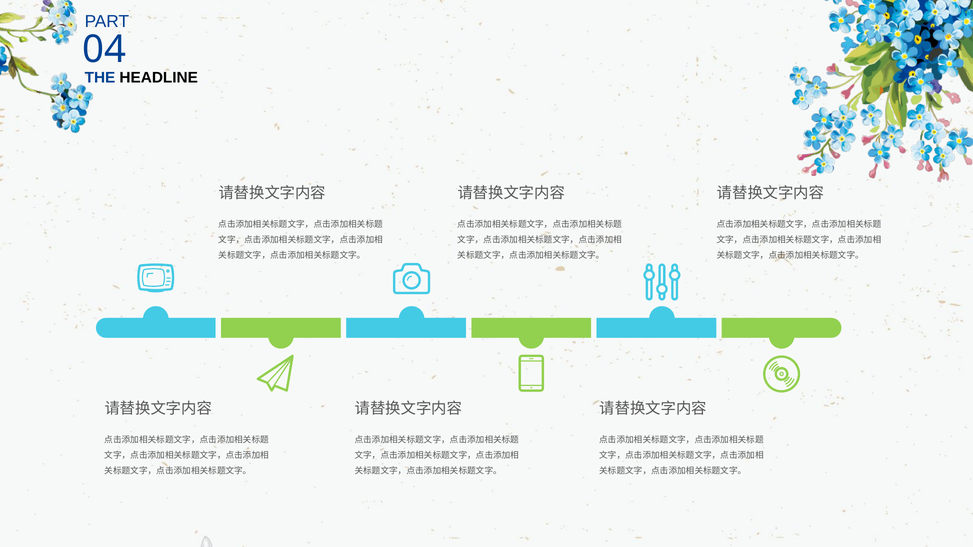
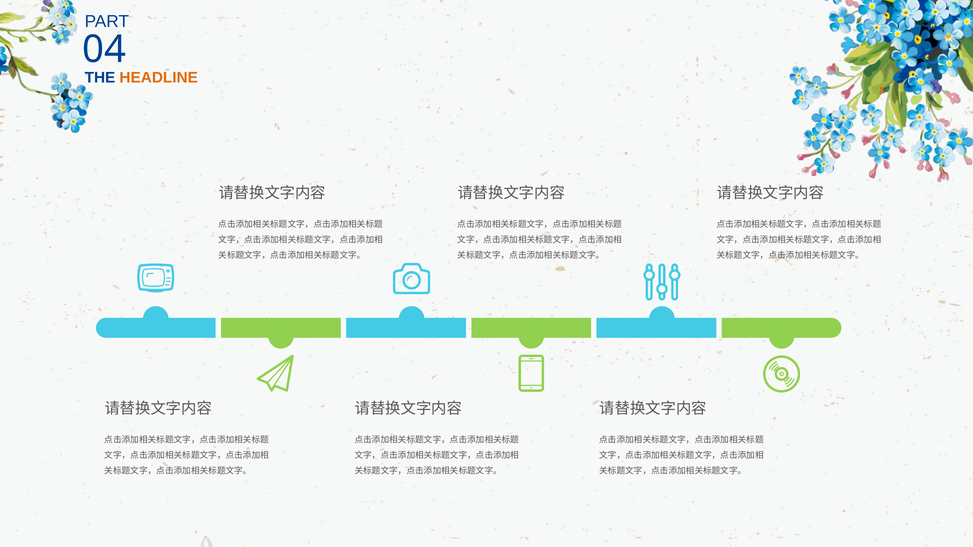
HEADLINE colour: black -> orange (159, 78)
